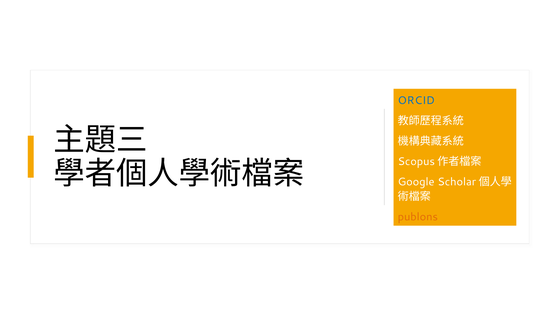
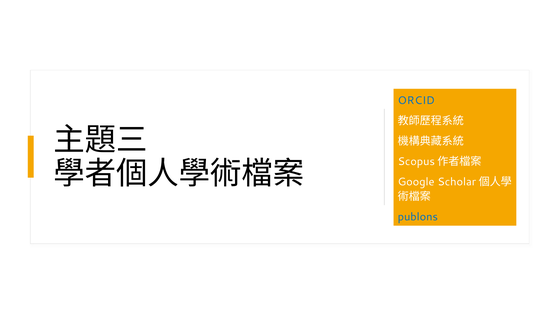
publons colour: orange -> blue (418, 216)
